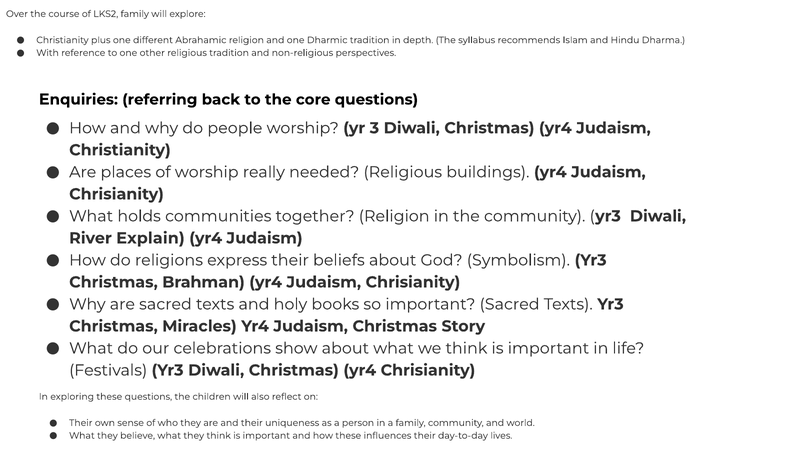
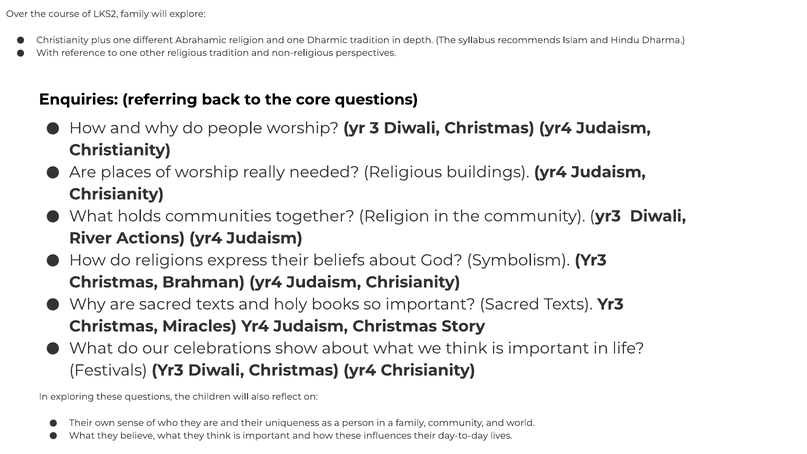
Explain: Explain -> Actions (151, 238)
